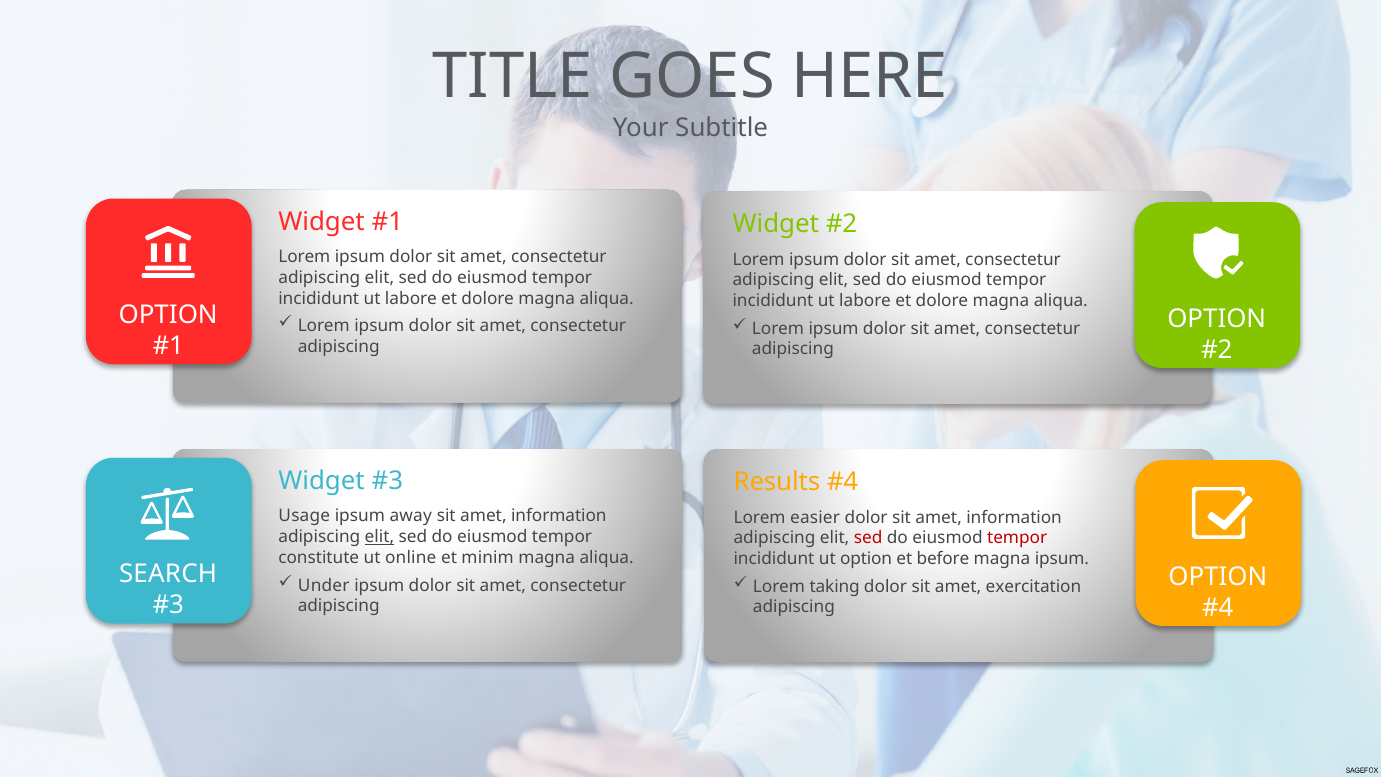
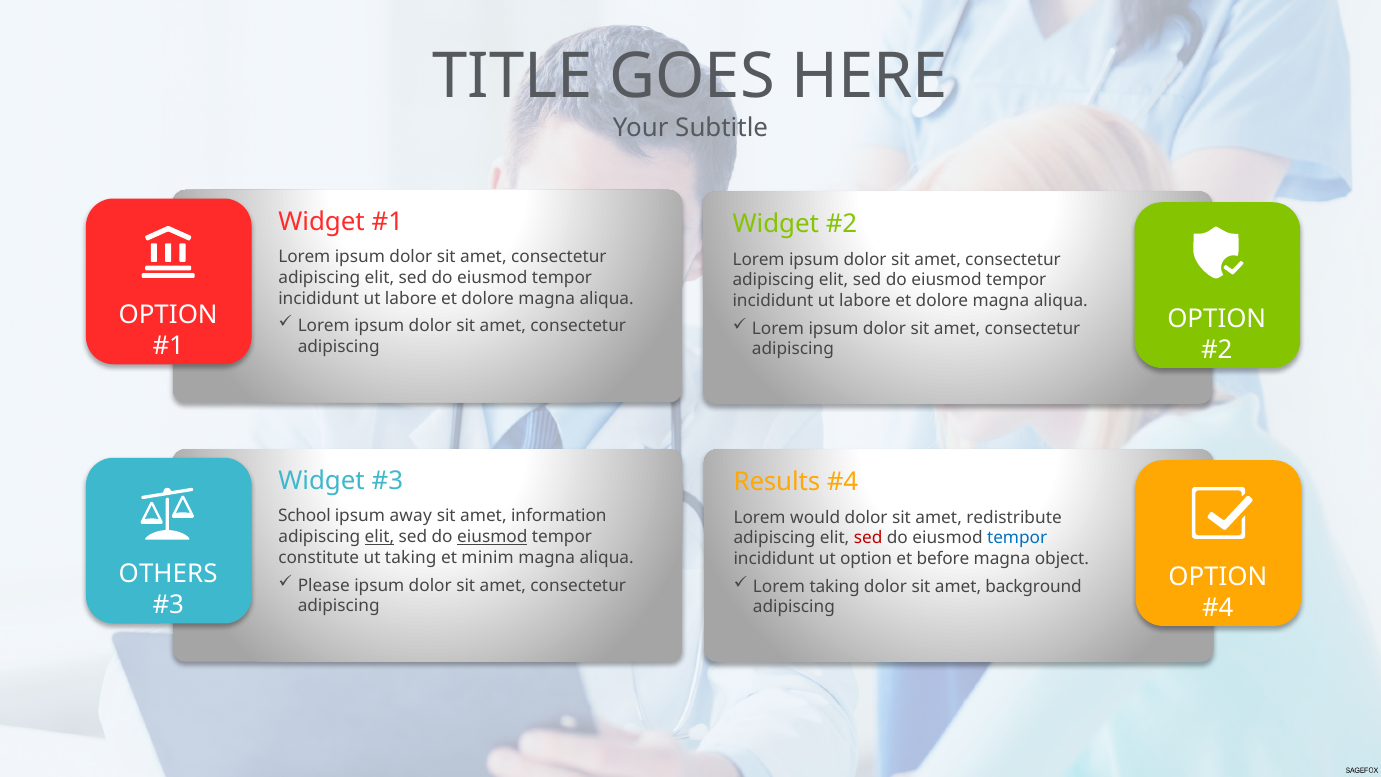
Usage: Usage -> School (304, 516)
easier: easier -> would (815, 517)
dolor sit amet information: information -> redistribute (1014, 517)
eiusmod underline: none -> present (492, 537)
tempor colour: red -> blue (1017, 538)
ut online: online -> taking (411, 558)
magna ipsum: ipsum -> object (1062, 559)
SEARCH: SEARCH -> OTHERS (168, 574)
Under: Under -> Please (324, 585)
exercitation: exercitation -> background (1034, 586)
